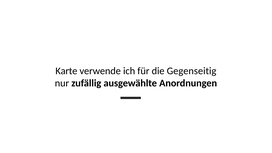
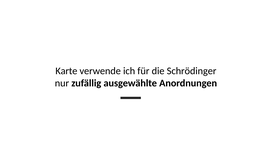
Gegenseitig: Gegenseitig -> Schrödinger (192, 71)
